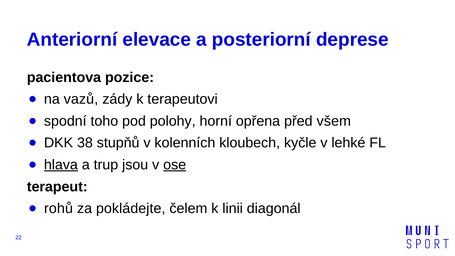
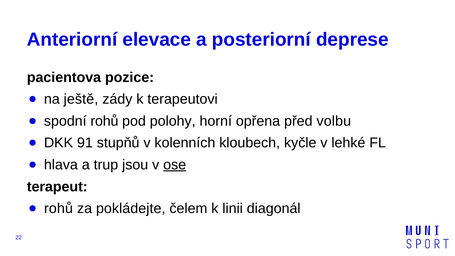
vazů: vazů -> ještě (81, 99)
spodní toho: toho -> rohů (104, 121)
všem: všem -> volbu (334, 121)
38: 38 -> 91 (85, 143)
hlava underline: present -> none (61, 165)
